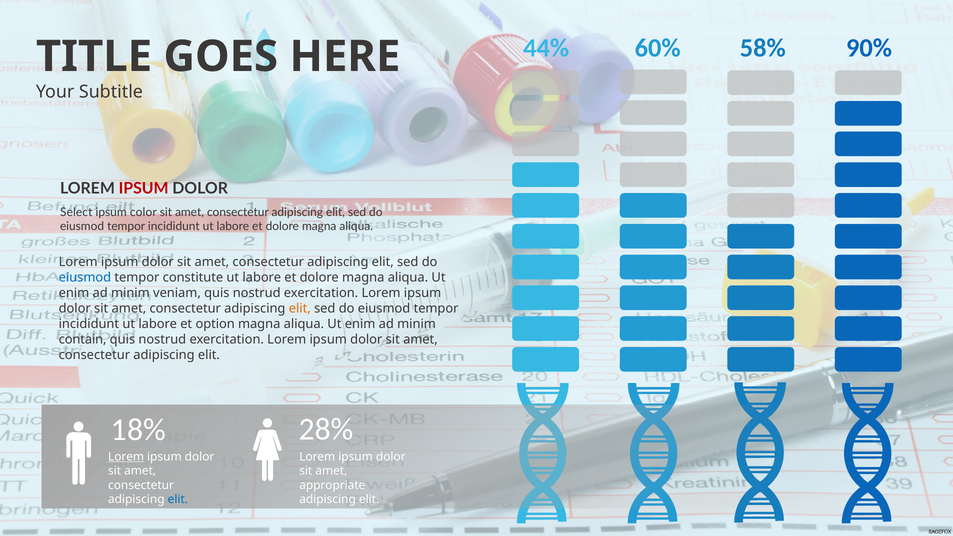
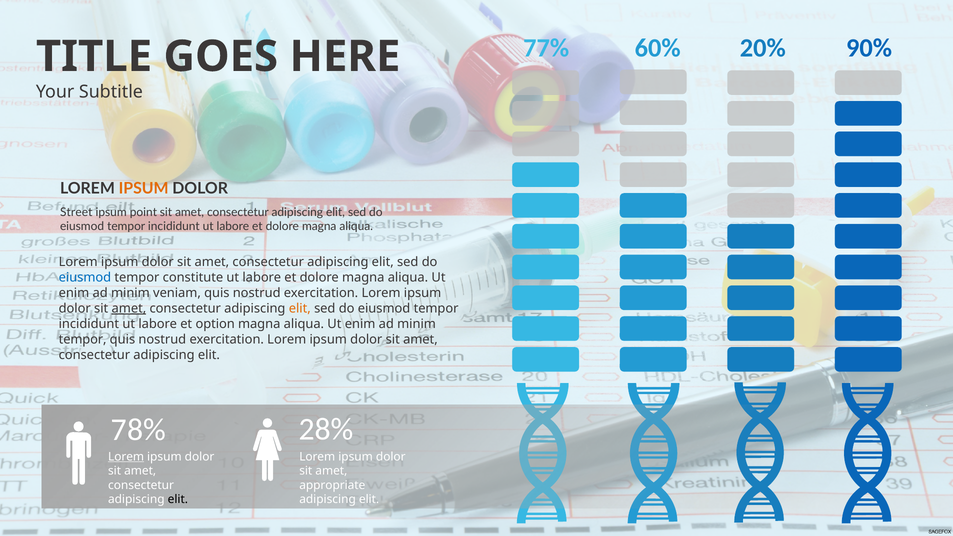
44%: 44% -> 77% (546, 48)
58%: 58% -> 20% (763, 48)
IPSUM colour: red -> orange (144, 189)
Select: Select -> Street (76, 212)
color: color -> point (143, 212)
amet underline: none -> present (129, 309)
contain: contain -> tempor (83, 340)
18%: 18% -> 78% (138, 430)
elit colour: blue -> black (178, 500)
